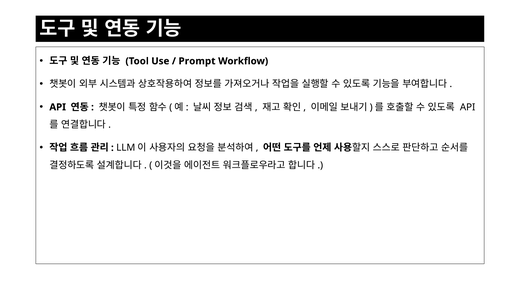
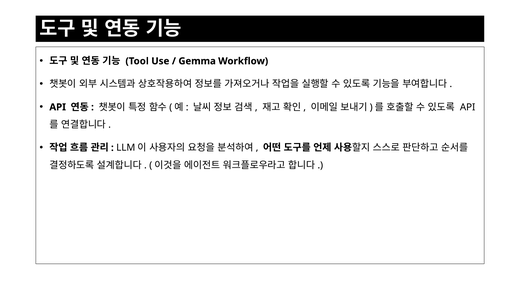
Prompt: Prompt -> Gemma (197, 61)
